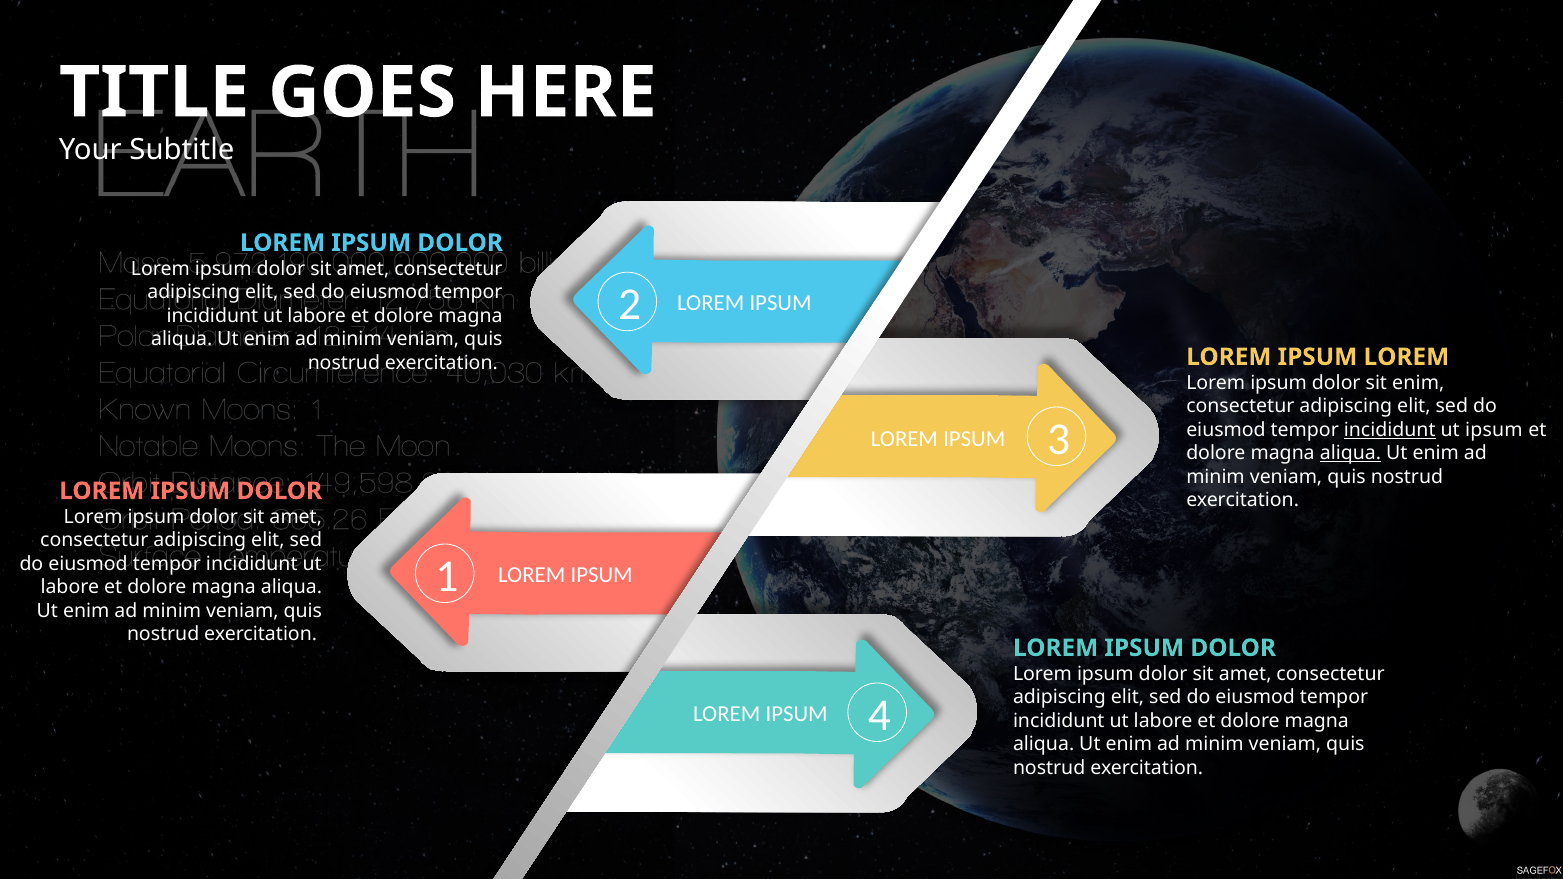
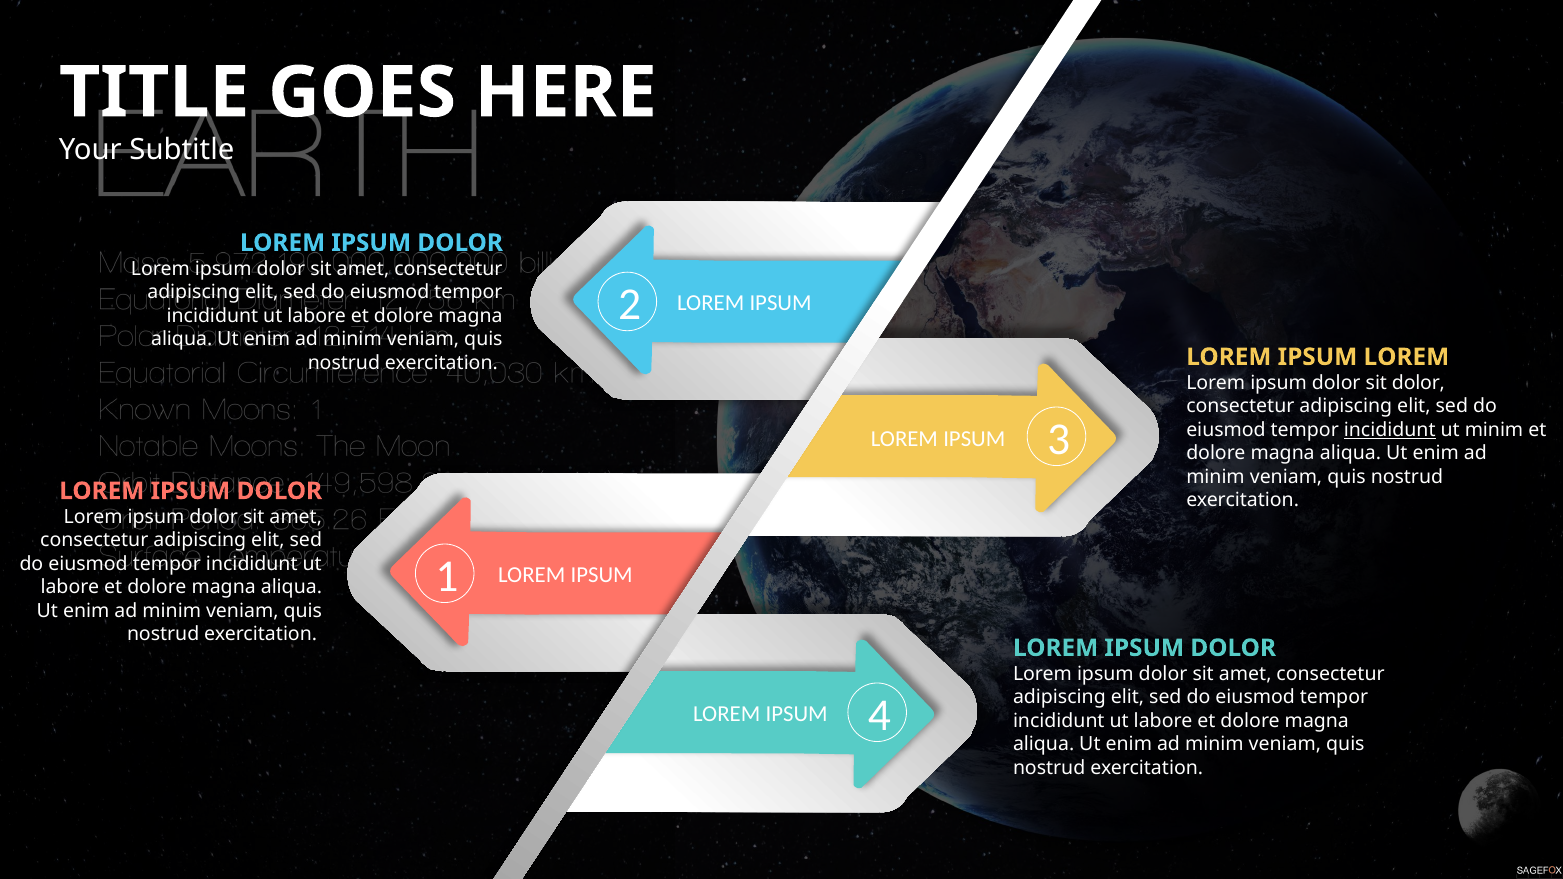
sit enim: enim -> dolor (1418, 383)
ut ipsum: ipsum -> minim (1494, 430)
aliqua underline: present -> none (1351, 453)
